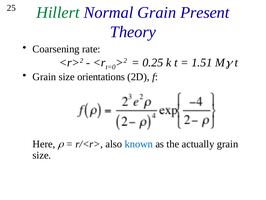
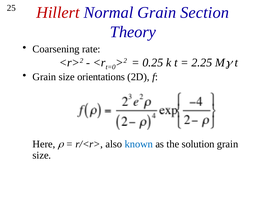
Hillert colour: green -> red (58, 12)
Present: Present -> Section (205, 12)
1.51: 1.51 -> 2.25 (202, 62)
actually: actually -> solution (198, 144)
